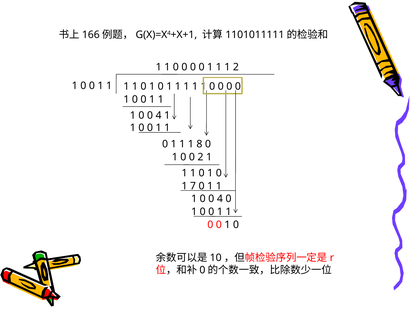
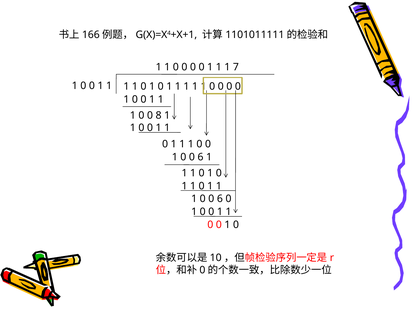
1 2: 2 -> 7 (236, 67)
4: 4 -> 8 (159, 115)
8: 8 -> 0 (199, 144)
2: 2 -> 6 (201, 157)
7: 7 -> 1 (193, 186)
4: 4 -> 6 (220, 199)
